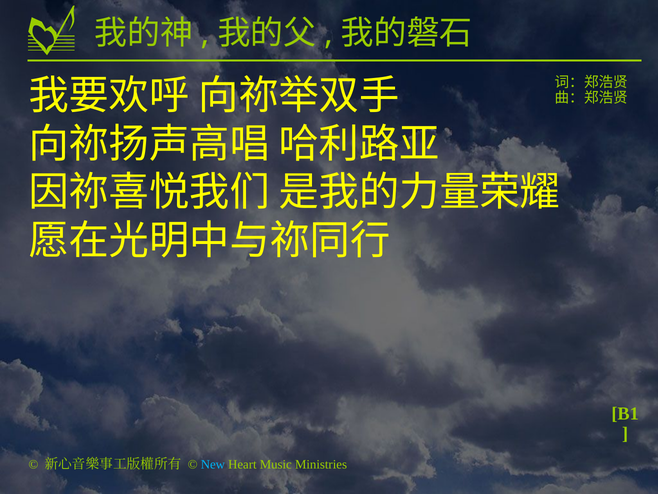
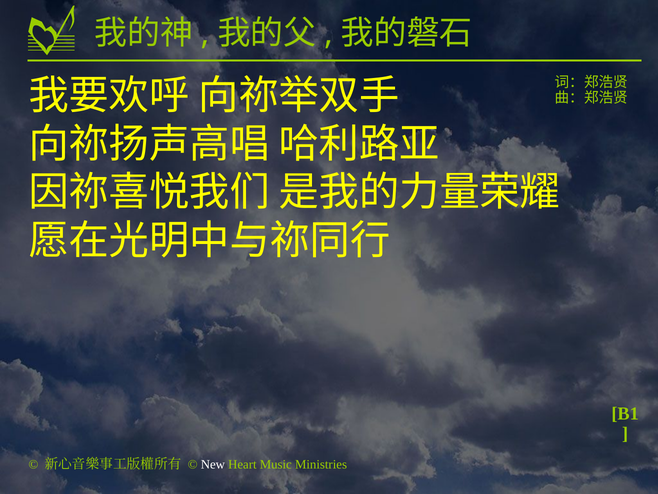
New colour: light blue -> white (213, 464)
